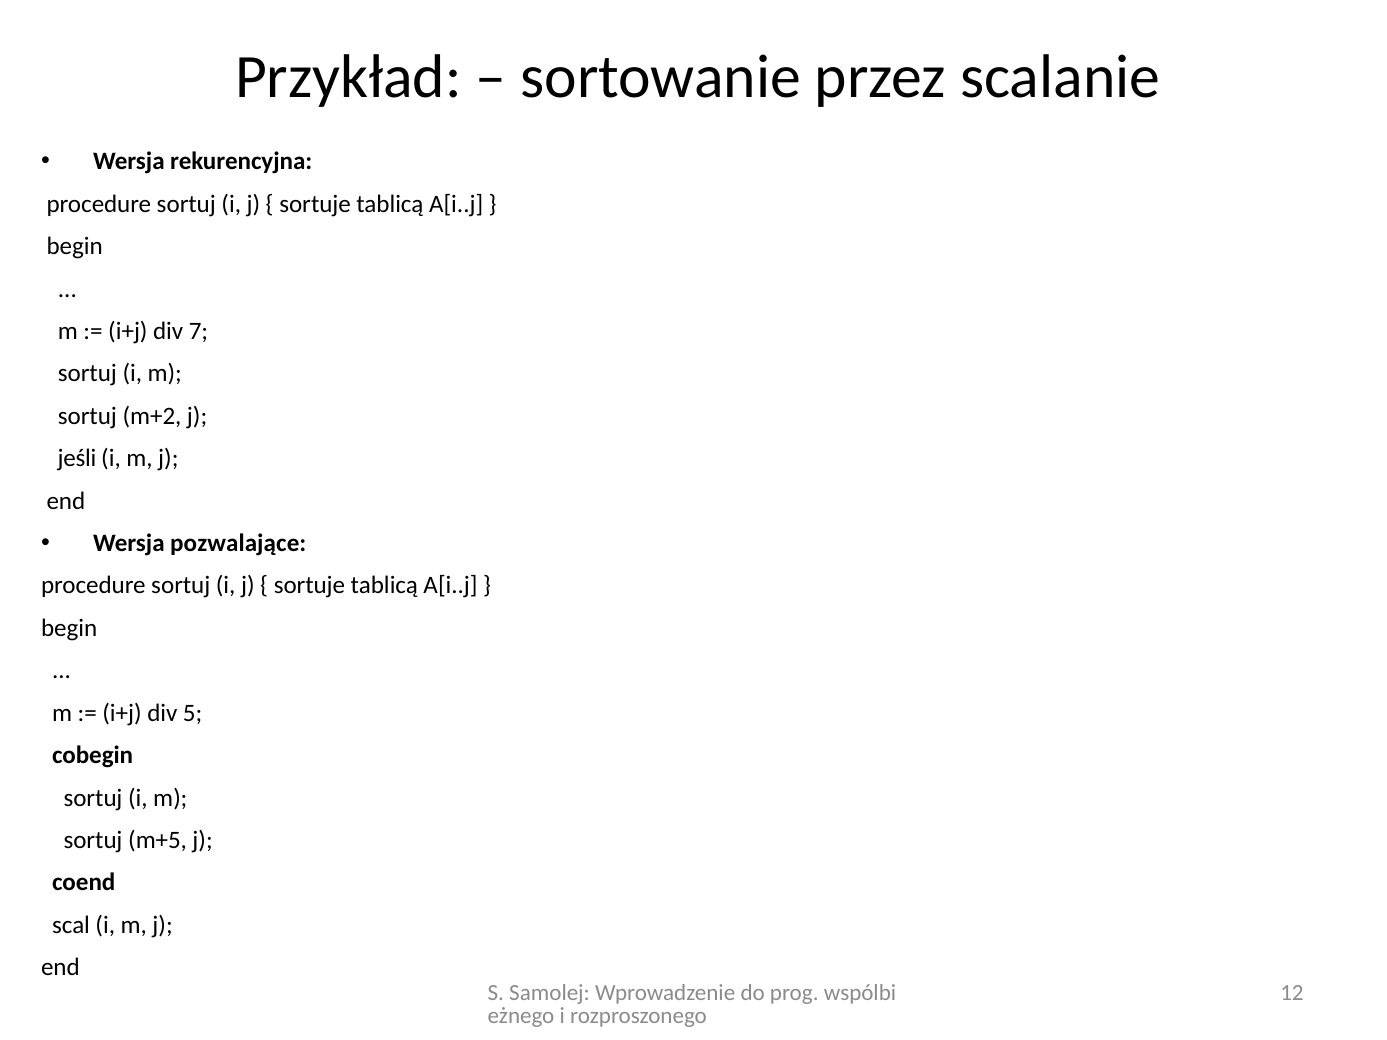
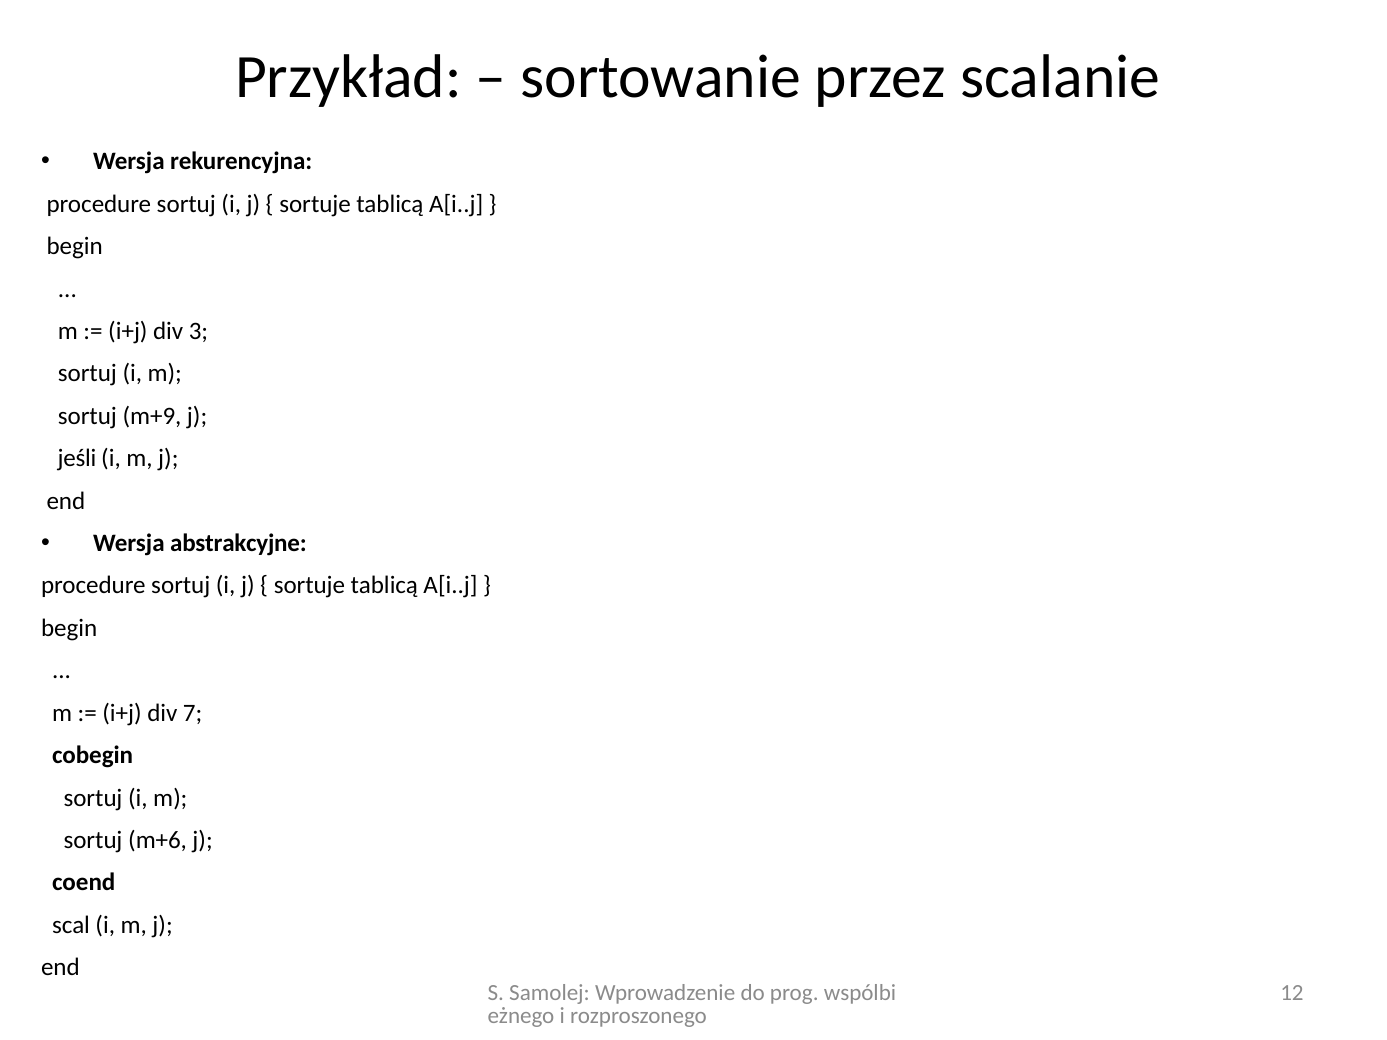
7: 7 -> 3 (198, 331)
m+2: m+2 -> m+9 (152, 416)
pozwalające: pozwalające -> abstrakcyjne (238, 543)
5: 5 -> 7 (193, 713)
m+5: m+5 -> m+6 (158, 840)
